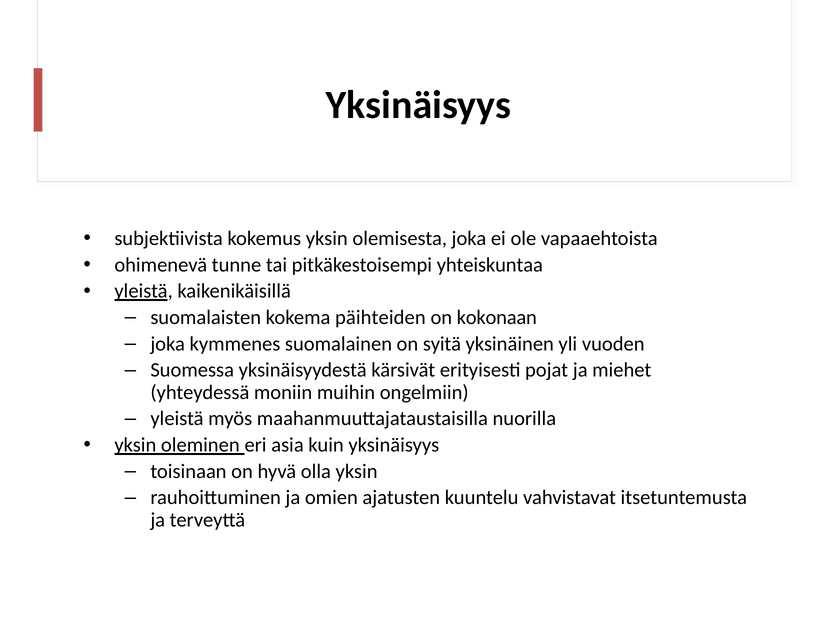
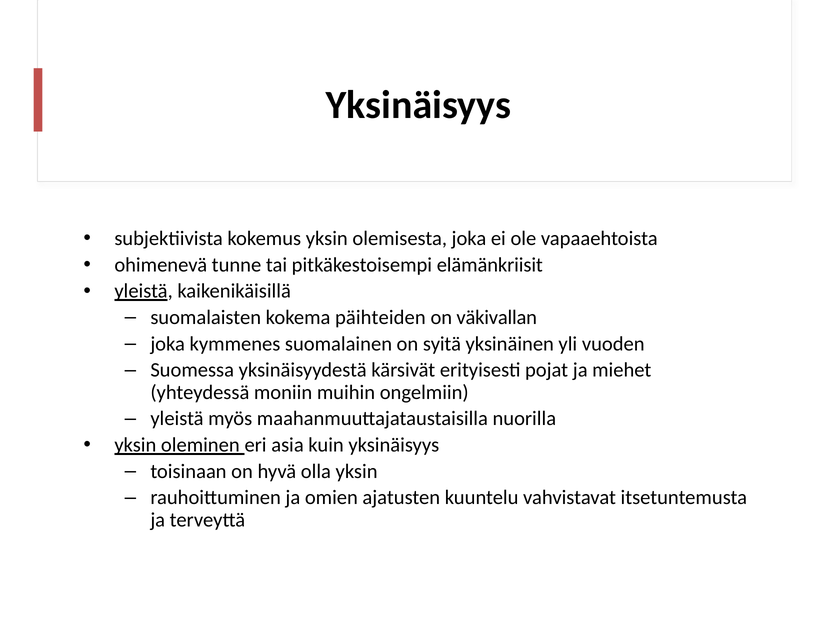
yhteiskuntaa: yhteiskuntaa -> elämänkriisit (490, 265)
kokonaan: kokonaan -> väkivallan (497, 318)
